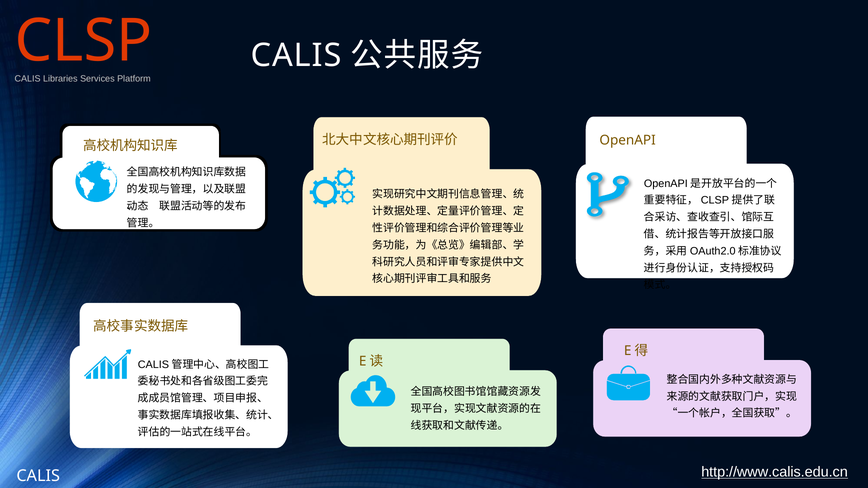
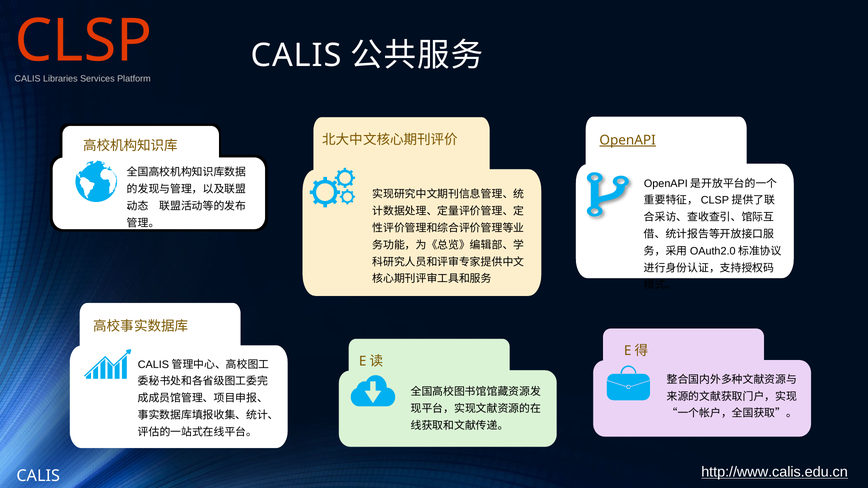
OpenAPI underline: none -> present (628, 140)
